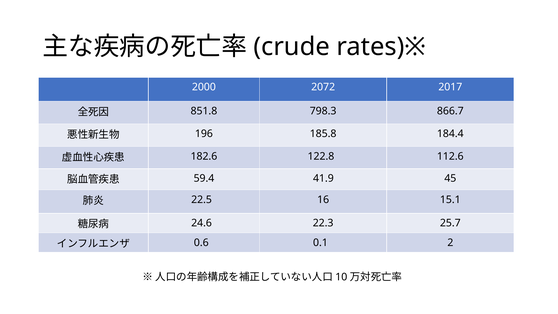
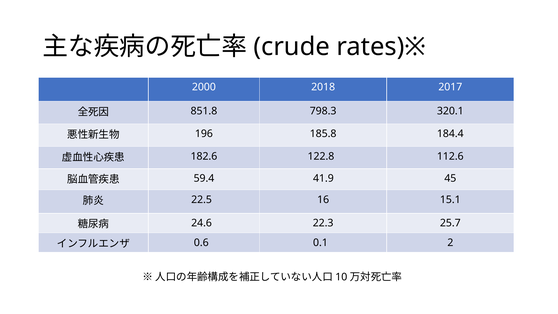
2072: 2072 -> 2018 (323, 87)
866.7: 866.7 -> 320.1 (450, 111)
